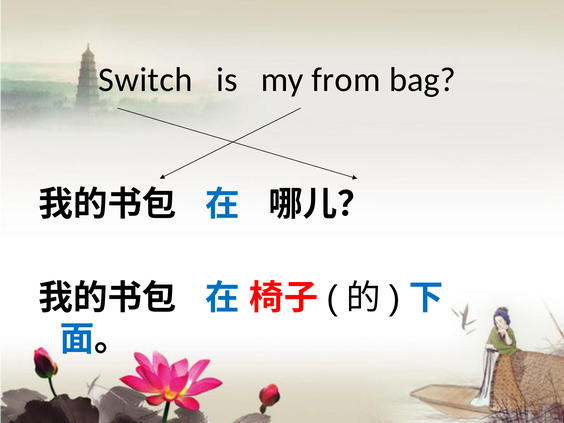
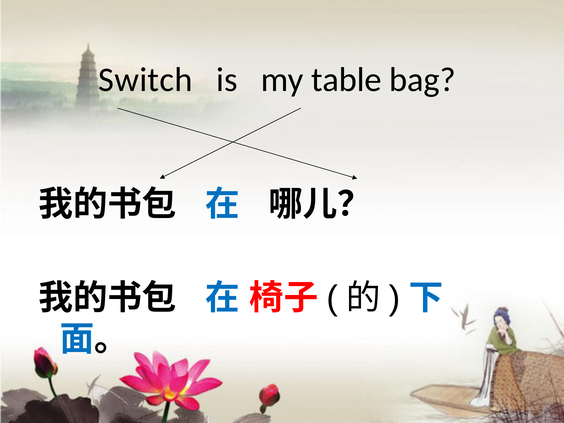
from: from -> table (346, 80)
